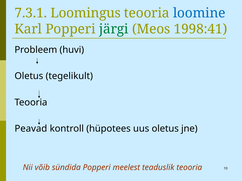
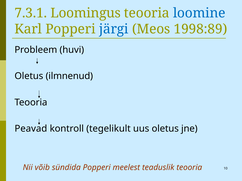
järgi colour: green -> blue (114, 29)
1998:41: 1998:41 -> 1998:89 (200, 29)
tegelikult: tegelikult -> ilmnenud (69, 76)
hüpotees: hüpotees -> tegelikult (108, 129)
